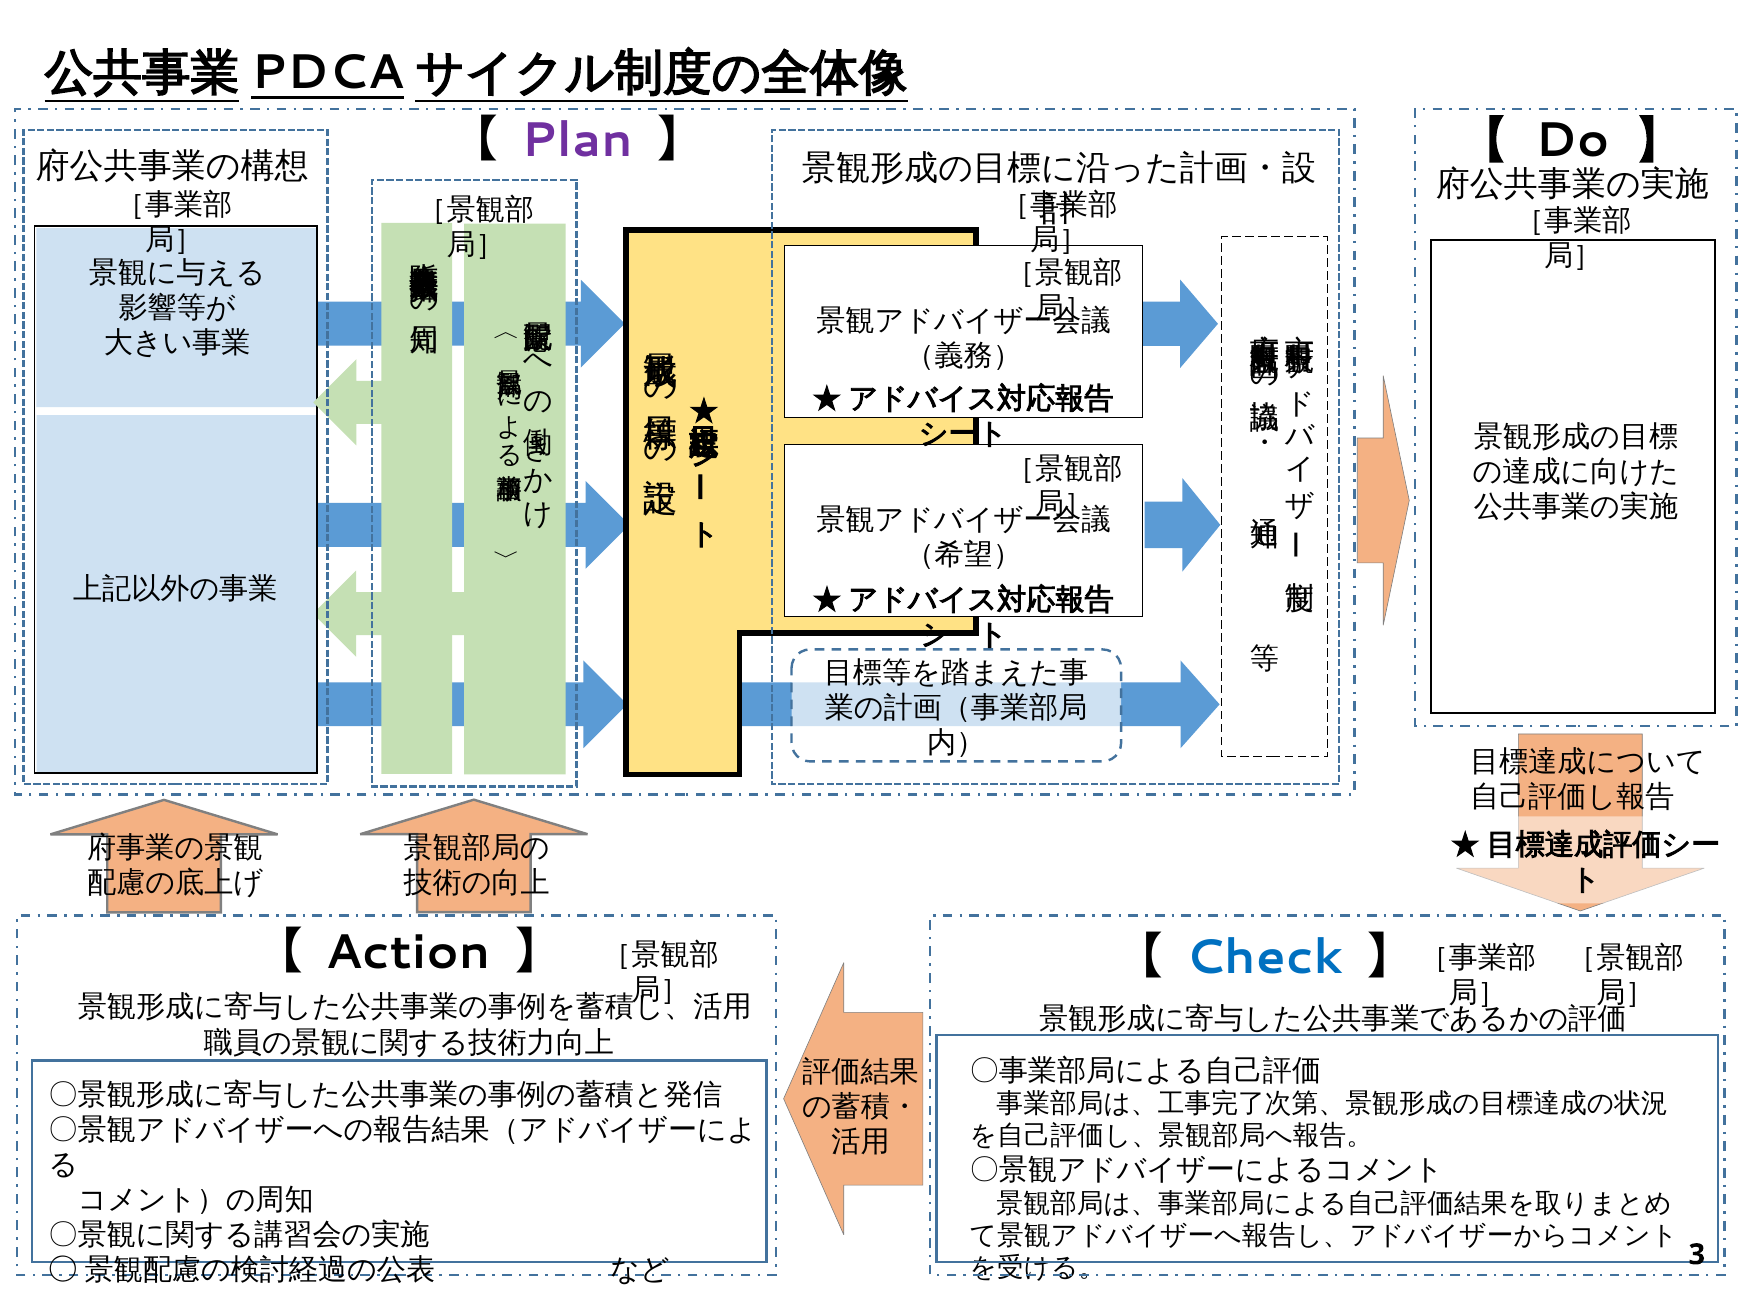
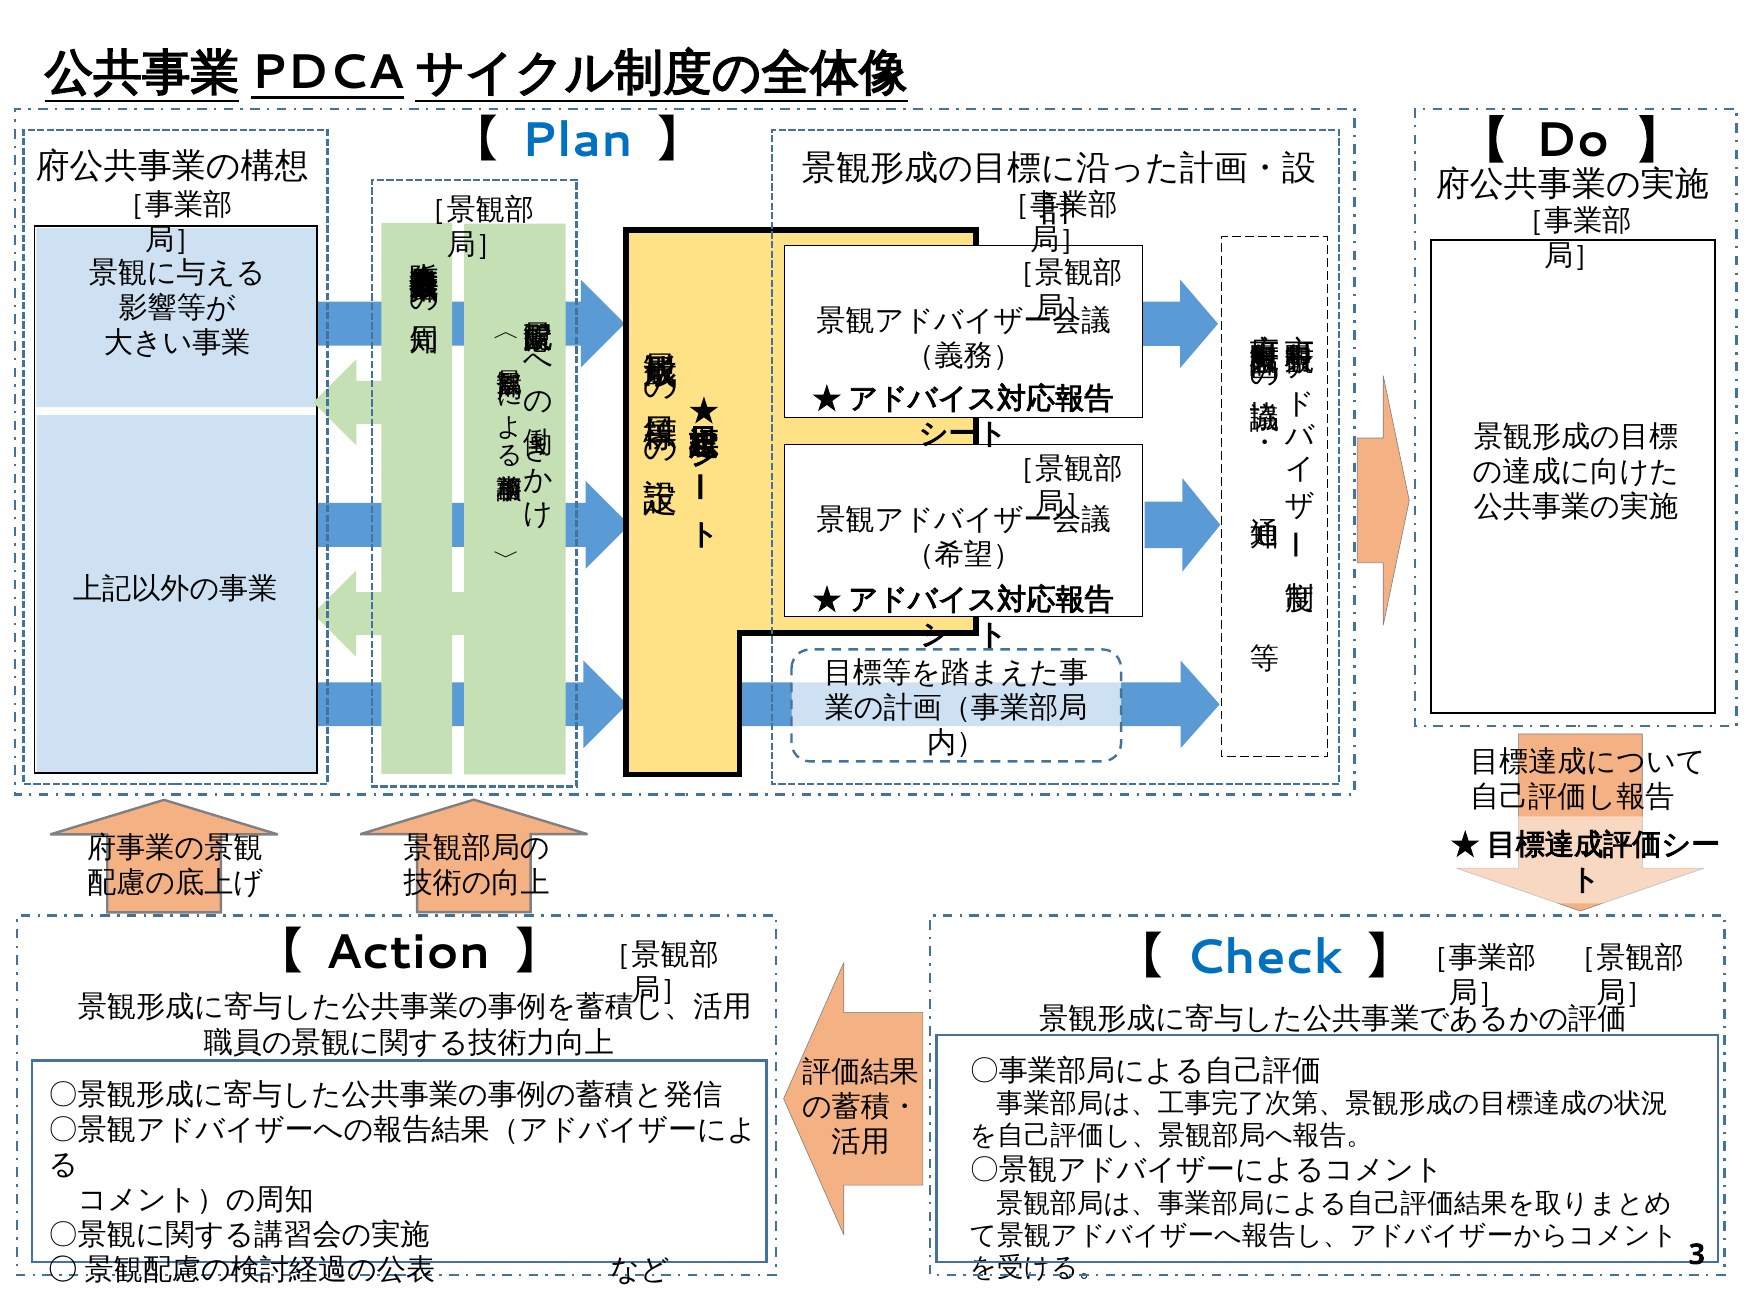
Plan colour: purple -> blue (577, 140)
